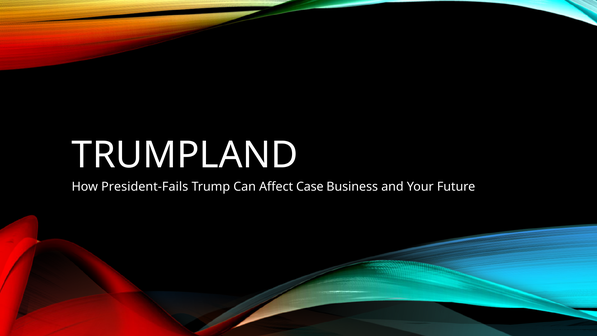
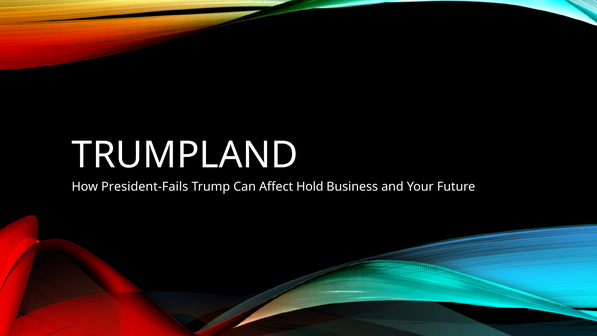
Case: Case -> Hold (310, 187)
